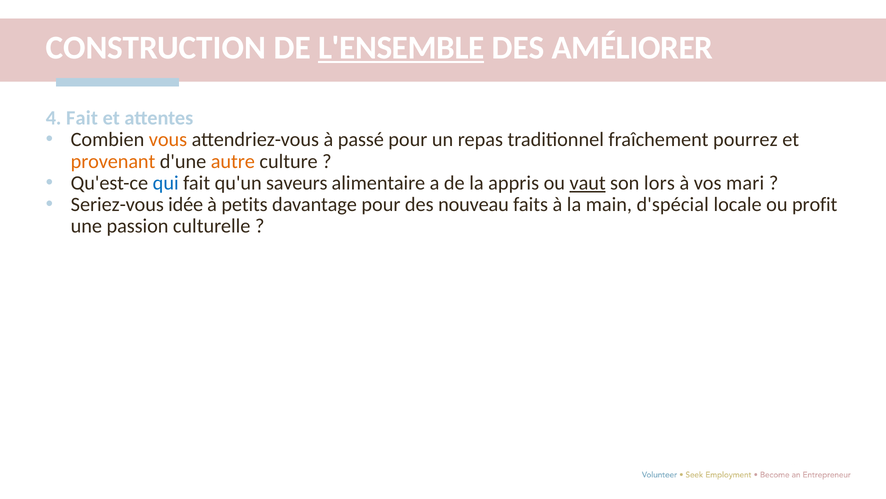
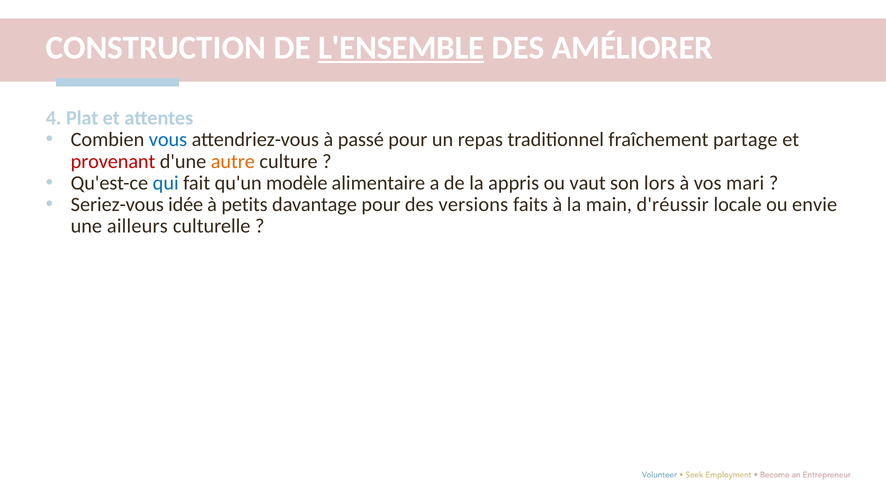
4 Fait: Fait -> Plat (82, 118)
vous colour: orange -> blue (168, 140)
pourrez: pourrez -> partage (745, 140)
provenant colour: orange -> red (113, 161)
saveurs: saveurs -> modèle (297, 183)
vaut underline: present -> none (588, 183)
nouveau: nouveau -> versions (473, 204)
d'spécial: d'spécial -> d'réussir (673, 204)
profit: profit -> envie (815, 204)
passion: passion -> ailleurs (137, 226)
